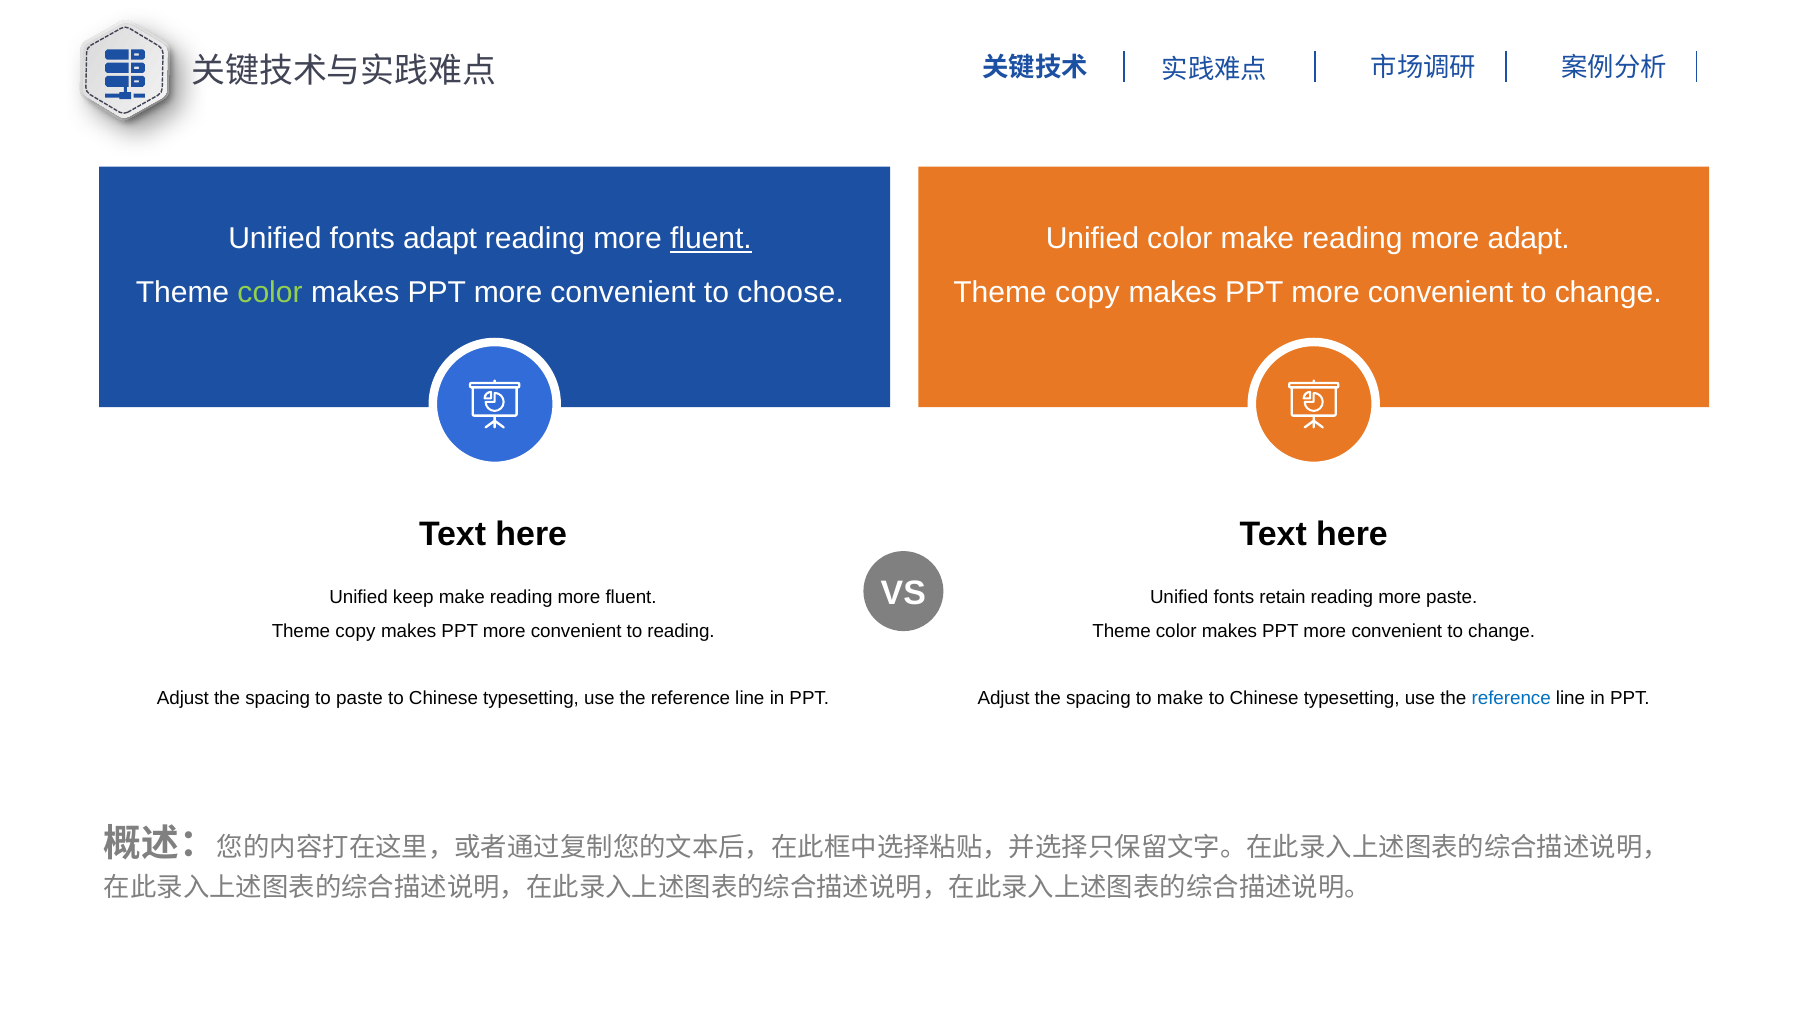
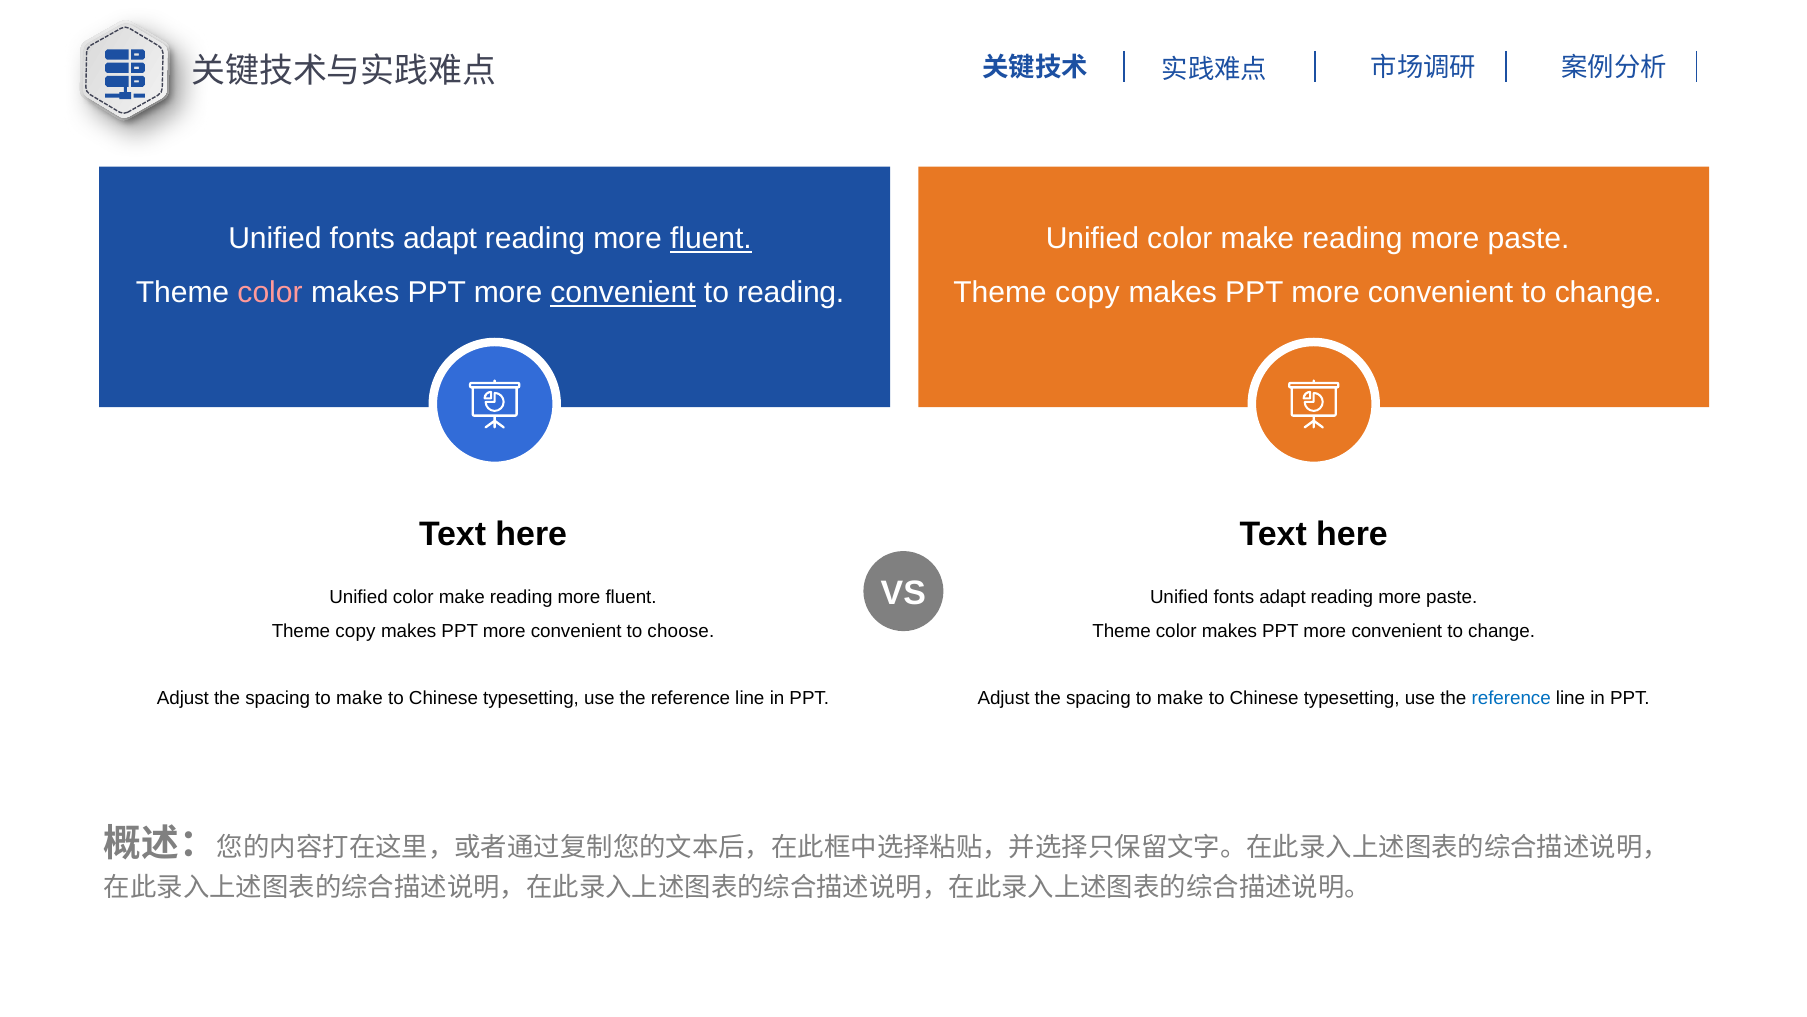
make reading more adapt: adapt -> paste (1528, 239)
color colour: light green -> pink (270, 293)
convenient underline: none -> present (623, 293)
to choose: choose -> reading (791, 293)
keep: keep -> color (413, 597)
retain: retain -> adapt (1283, 597)
to reading: reading -> choose (681, 631)
paste: paste -> make (359, 698)
